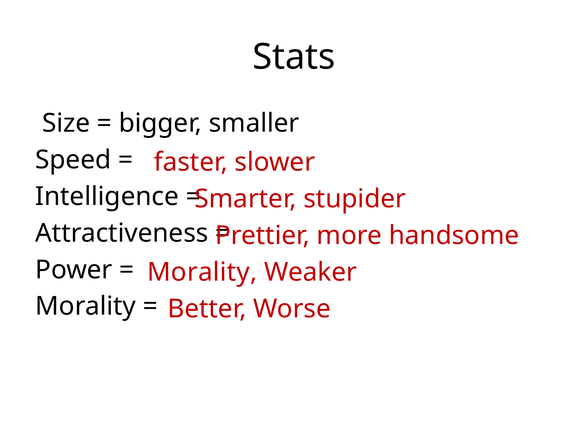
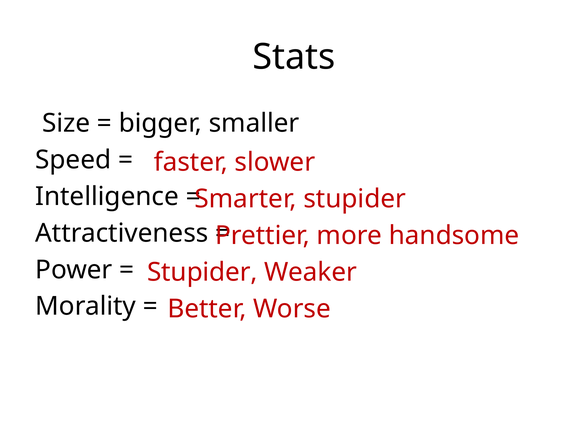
Morality: Morality -> Stupider (202, 272)
